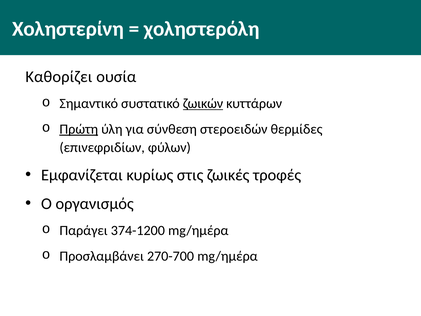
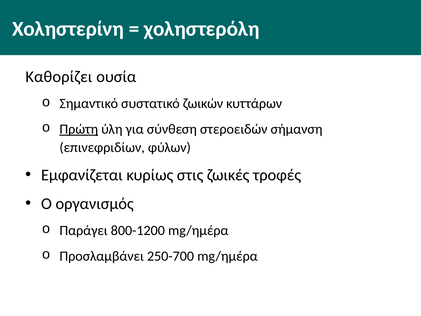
ζωικών underline: present -> none (203, 104)
θερμίδες: θερμίδες -> σήμανση (297, 129)
374-1200: 374-1200 -> 800-1200 (138, 230)
270-700: 270-700 -> 250-700 (171, 256)
